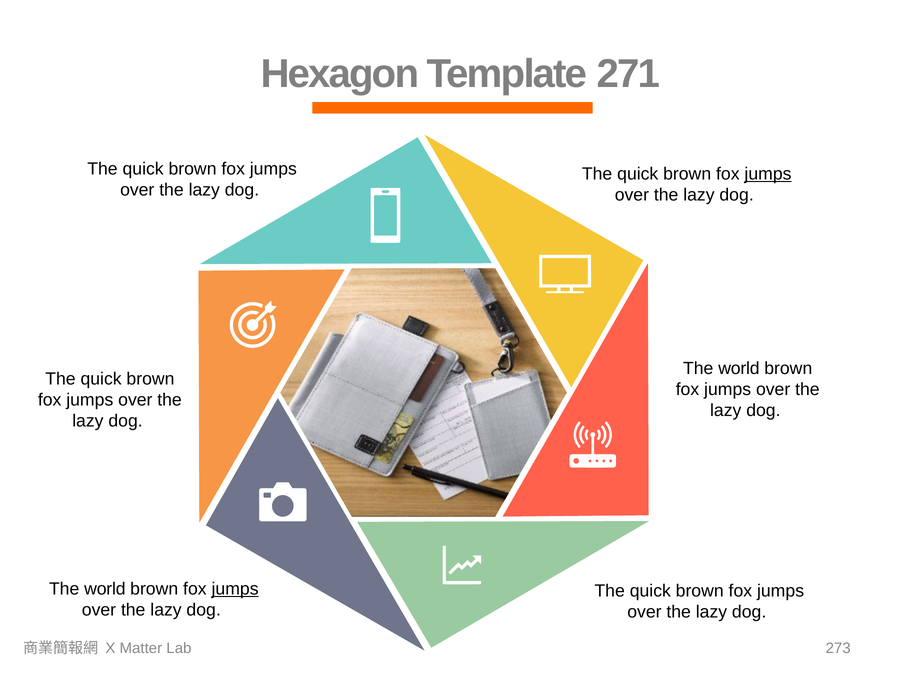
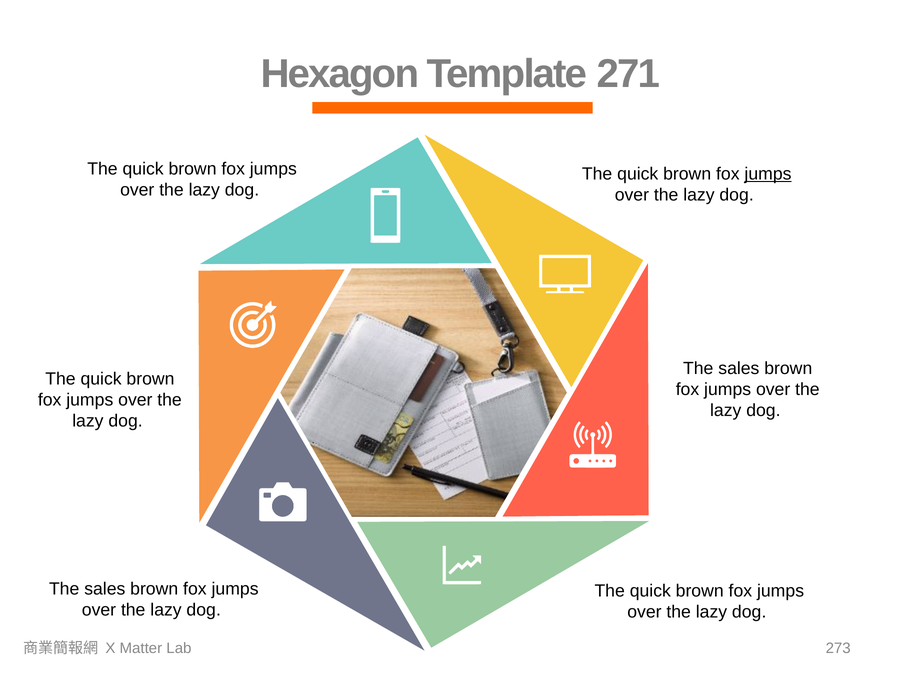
world: world -> sales (739, 368)
world: world -> sales (105, 589)
jumps underline: present -> none (235, 589)
